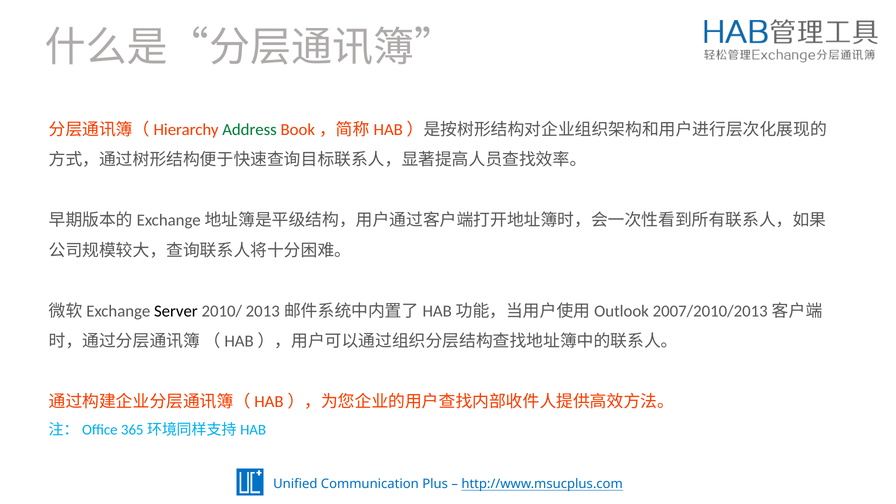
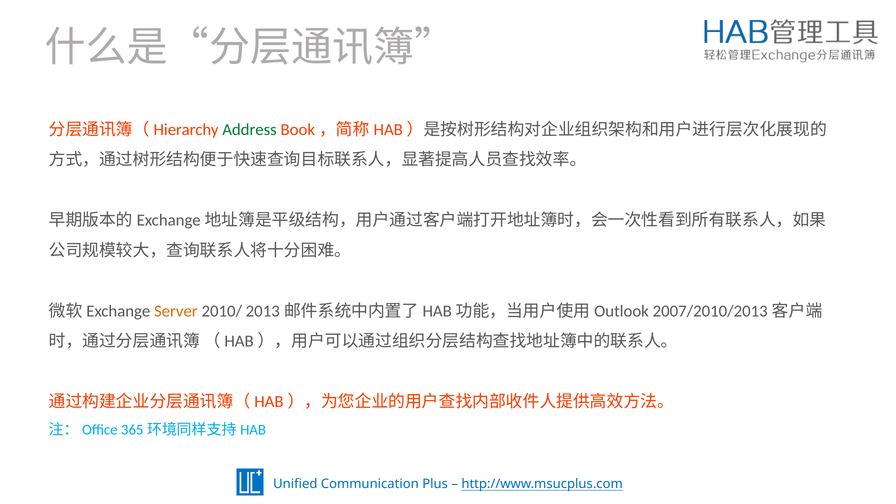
Server colour: black -> orange (176, 311)
